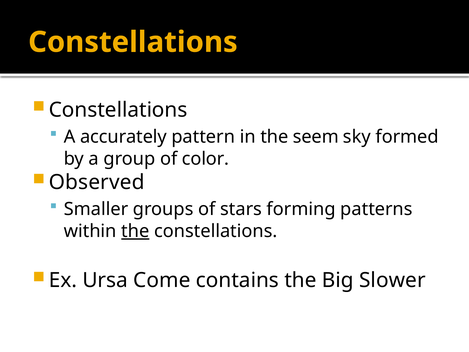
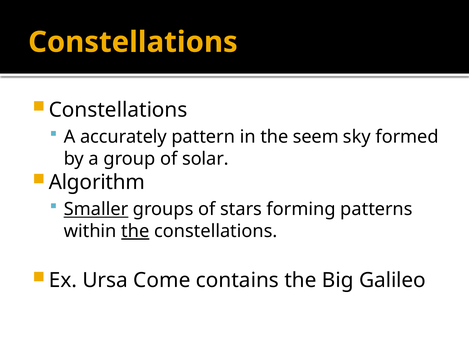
color: color -> solar (205, 159)
Observed: Observed -> Algorithm (97, 182)
Smaller underline: none -> present (96, 209)
Slower: Slower -> Galileo (392, 280)
